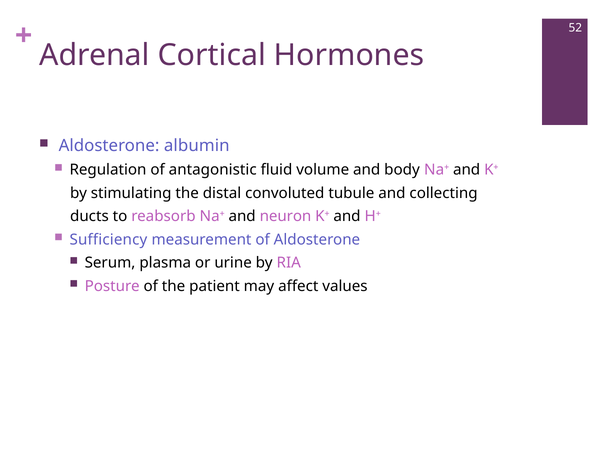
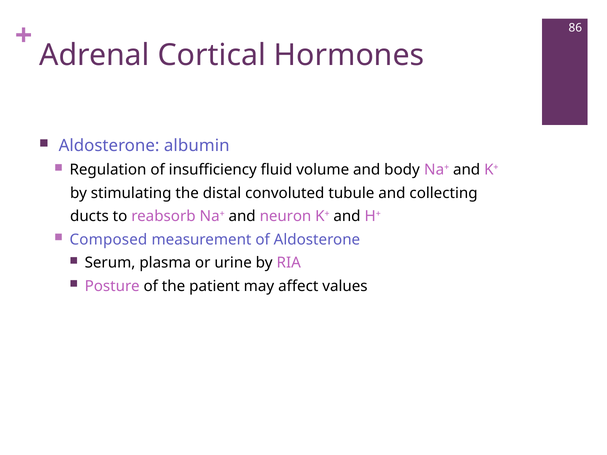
52: 52 -> 86 (575, 28)
antagonistic: antagonistic -> insufficiency (213, 170)
Sufficiency: Sufficiency -> Composed (108, 240)
